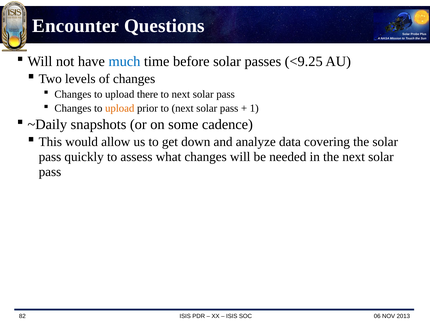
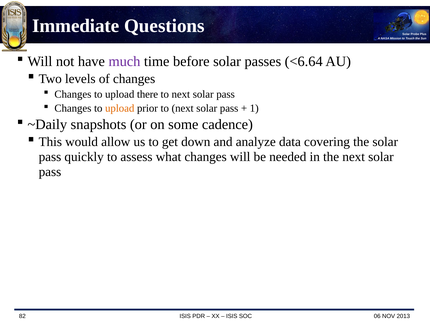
Encounter: Encounter -> Immediate (76, 26)
much colour: blue -> purple (124, 62)
<9.25: <9.25 -> <6.64 (304, 62)
